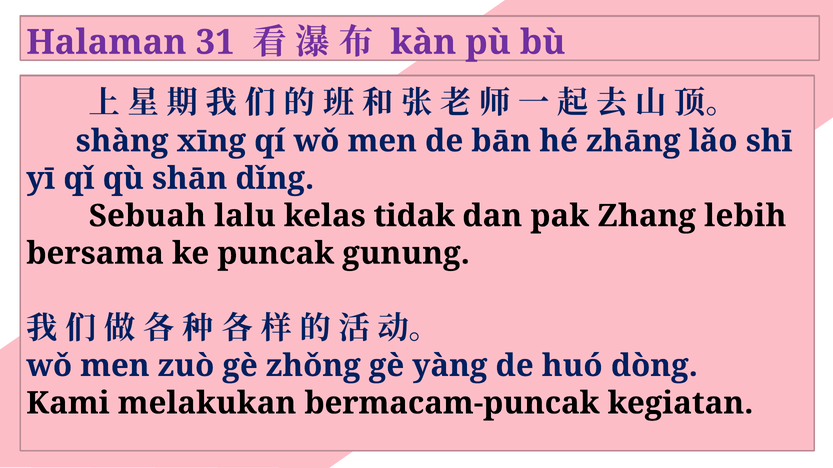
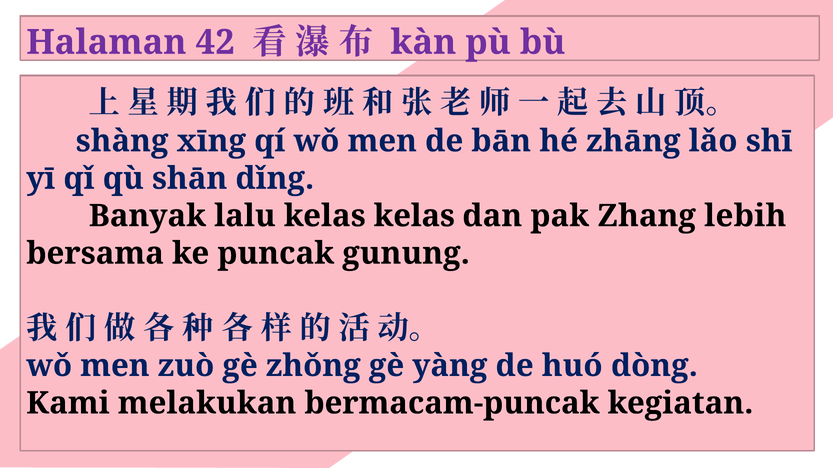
31: 31 -> 42 (215, 42)
Sebuah: Sebuah -> Banyak (147, 216)
kelas tidak: tidak -> kelas (414, 216)
